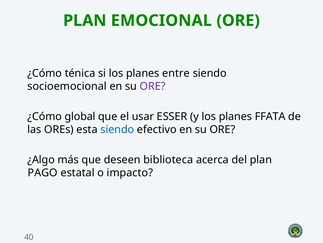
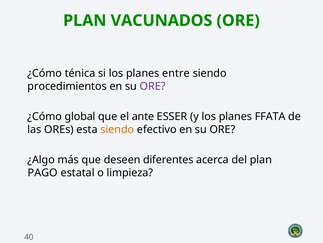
EMOCIONAL: EMOCIONAL -> VACUNADOS (161, 21)
socioemocional: socioemocional -> procedimientos (67, 86)
usar: usar -> ante (143, 116)
siendo colour: blue -> orange (117, 129)
biblioteca: biblioteca -> diferentes (168, 159)
impacto: impacto -> limpieza (130, 172)
